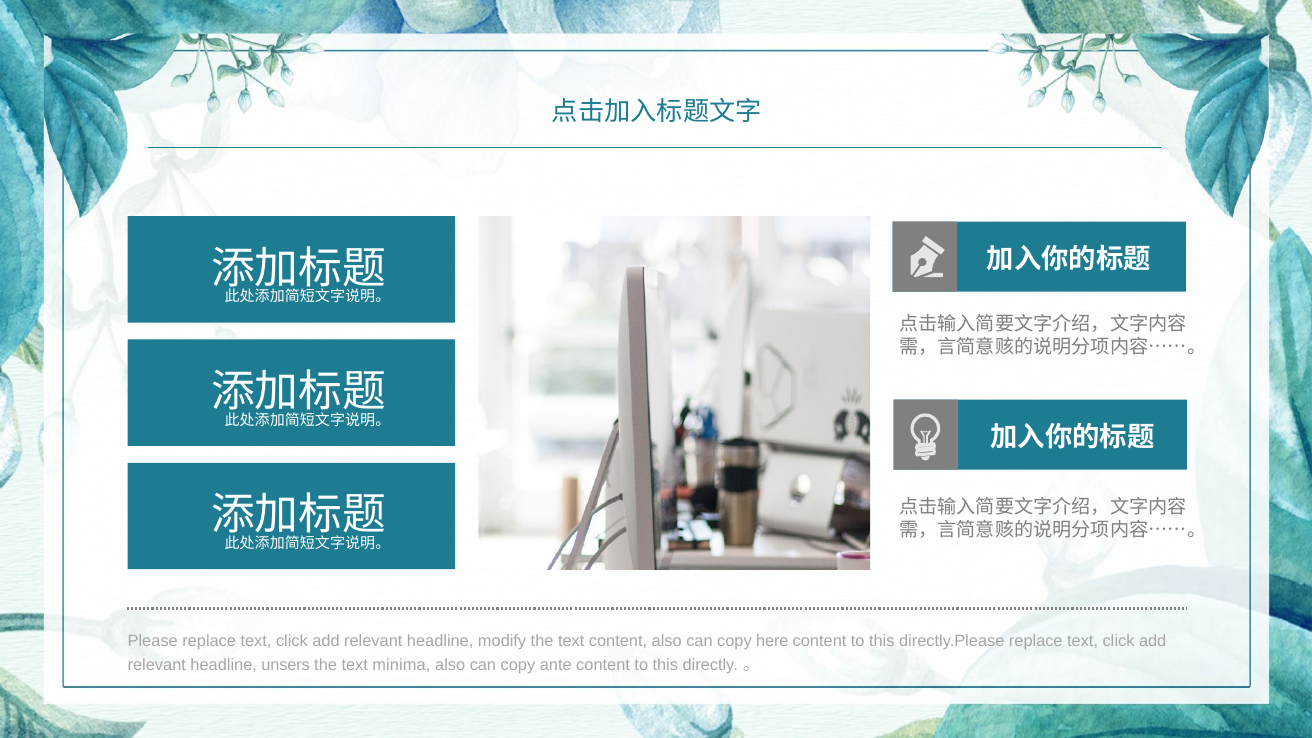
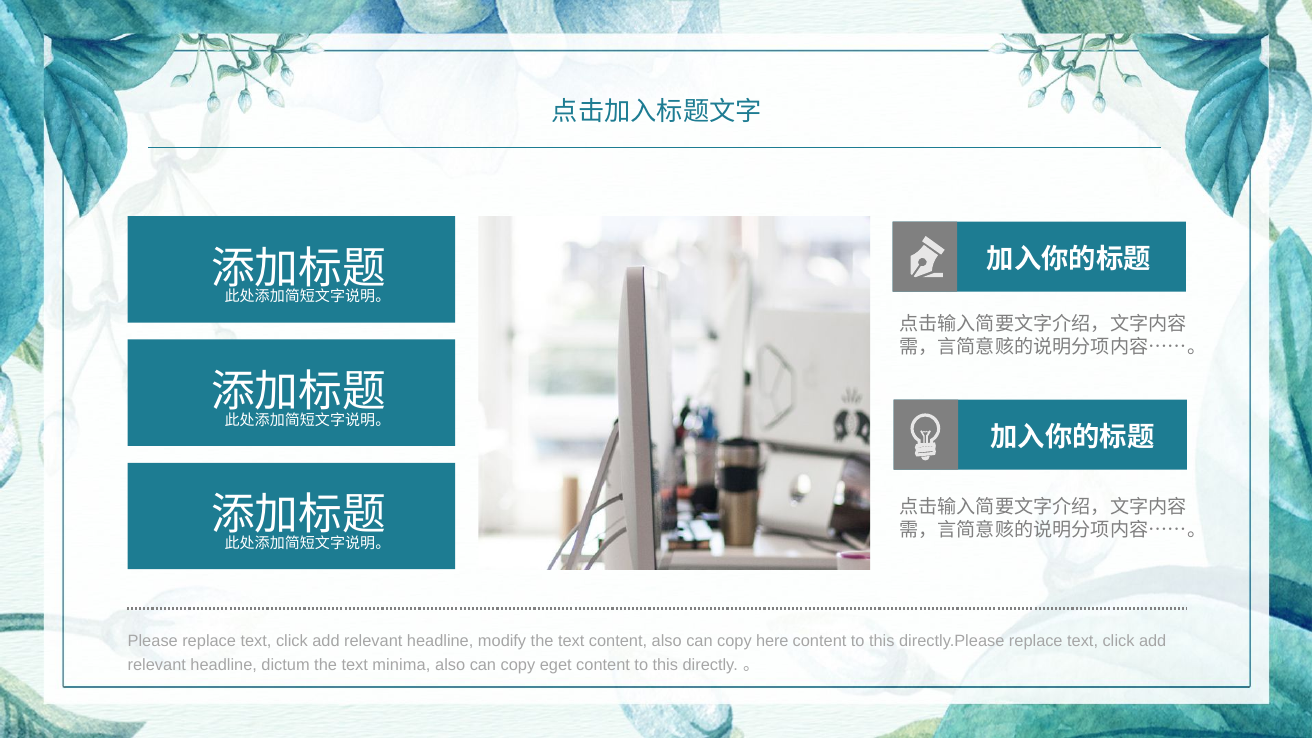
unsers: unsers -> dictum (286, 665)
ante: ante -> eget (556, 665)
